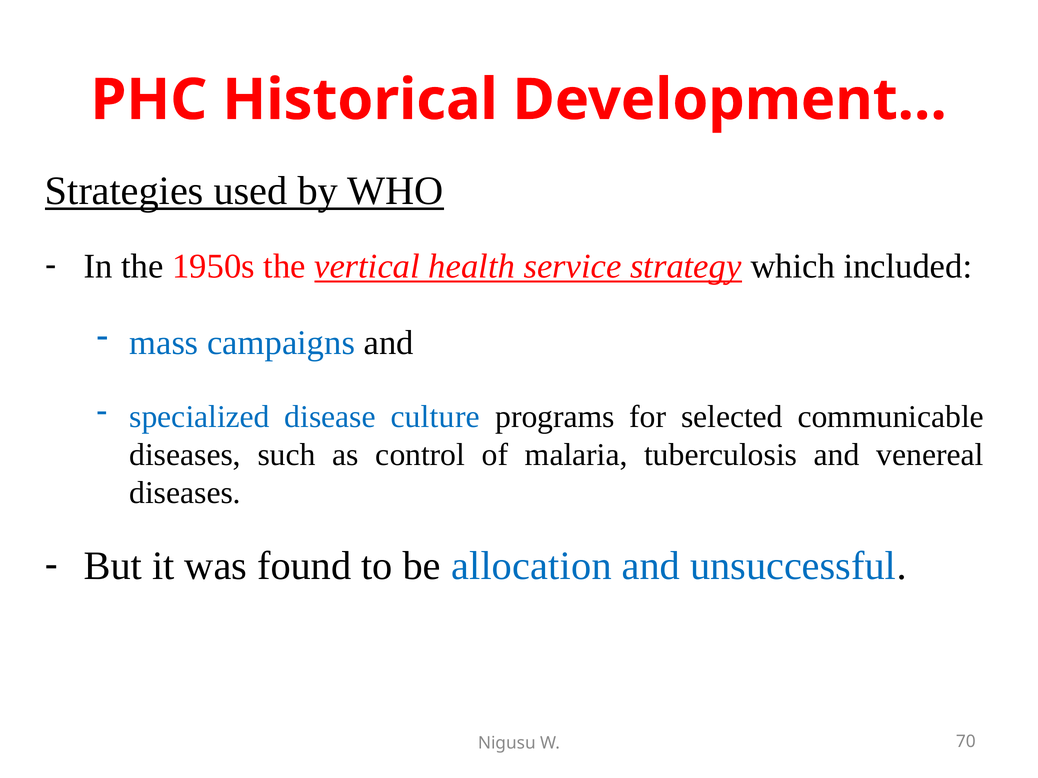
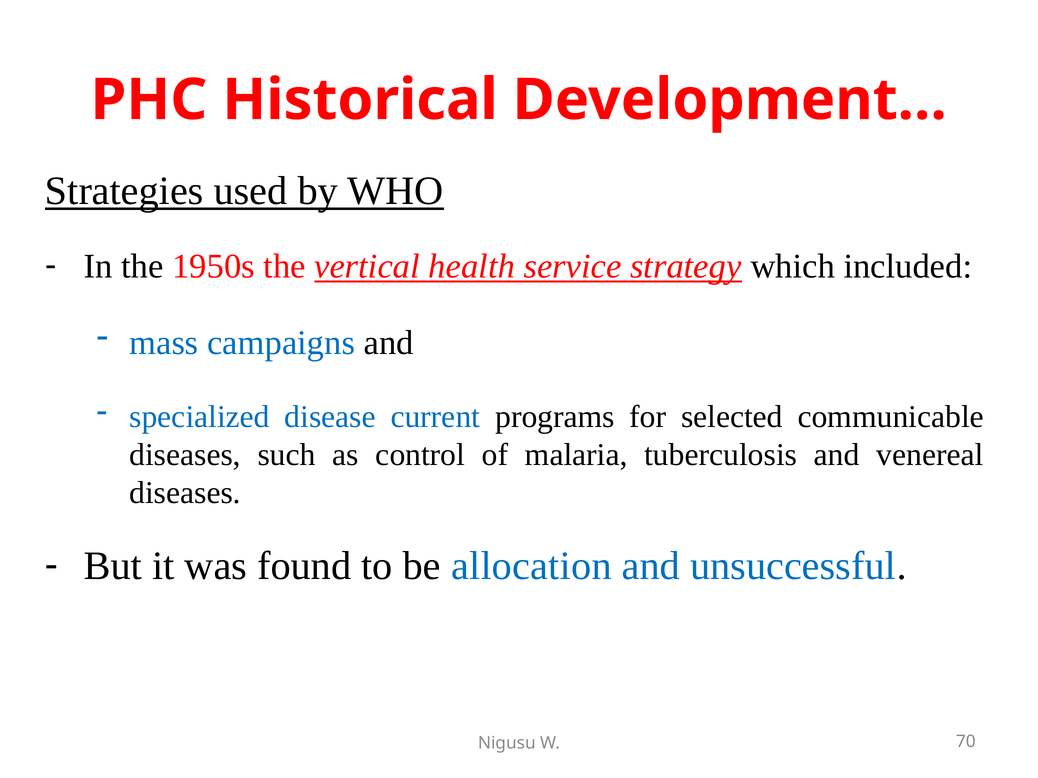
culture: culture -> current (435, 417)
